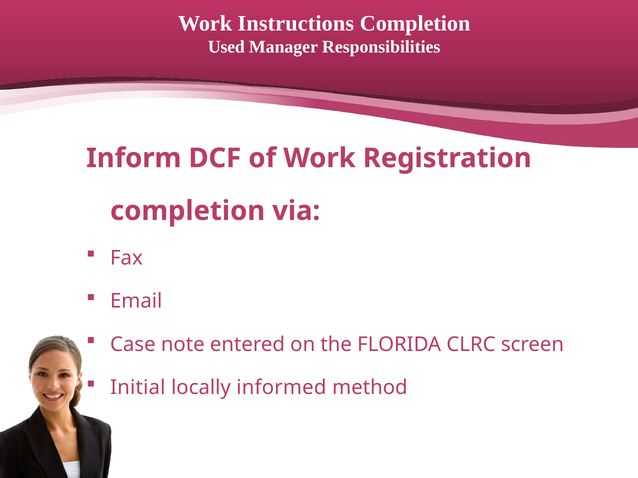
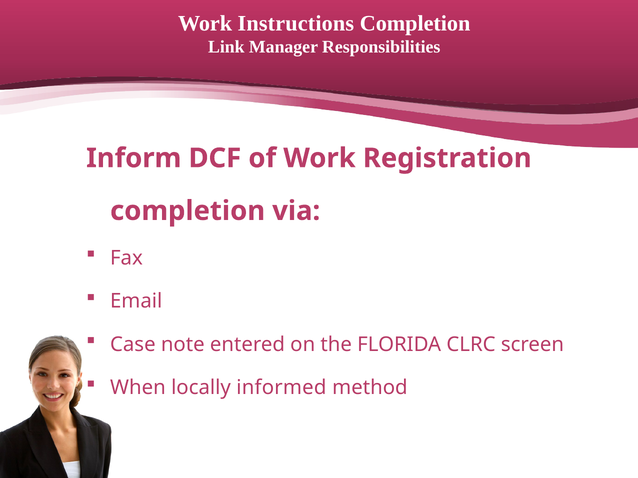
Used: Used -> Link (226, 47)
Initial: Initial -> When (138, 388)
